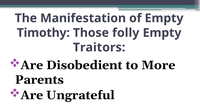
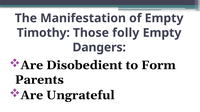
Traitors: Traitors -> Dangers (99, 48)
More: More -> Form (158, 65)
